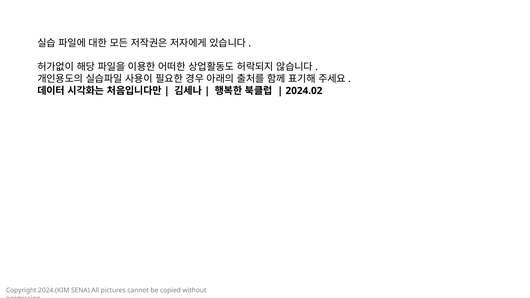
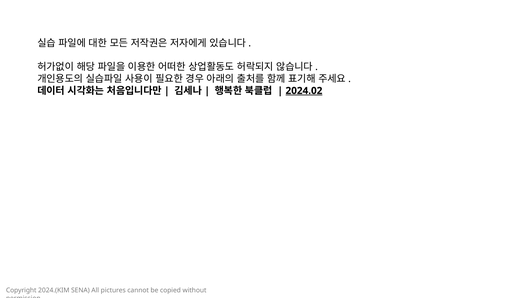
2024.02 underline: none -> present (304, 91)
